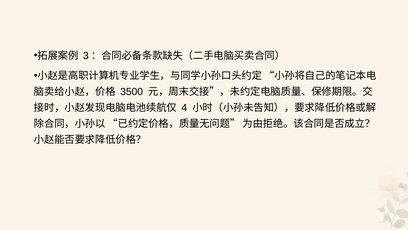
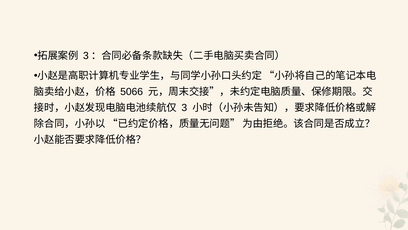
3500: 3500 -> 5066 (132, 92)
4: 4 -> 3 (184, 108)
